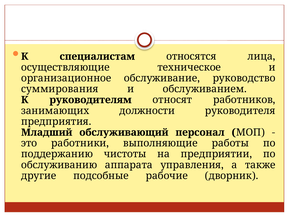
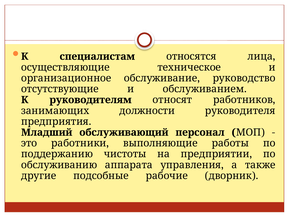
суммирования: суммирования -> отсутствующие (60, 89)
